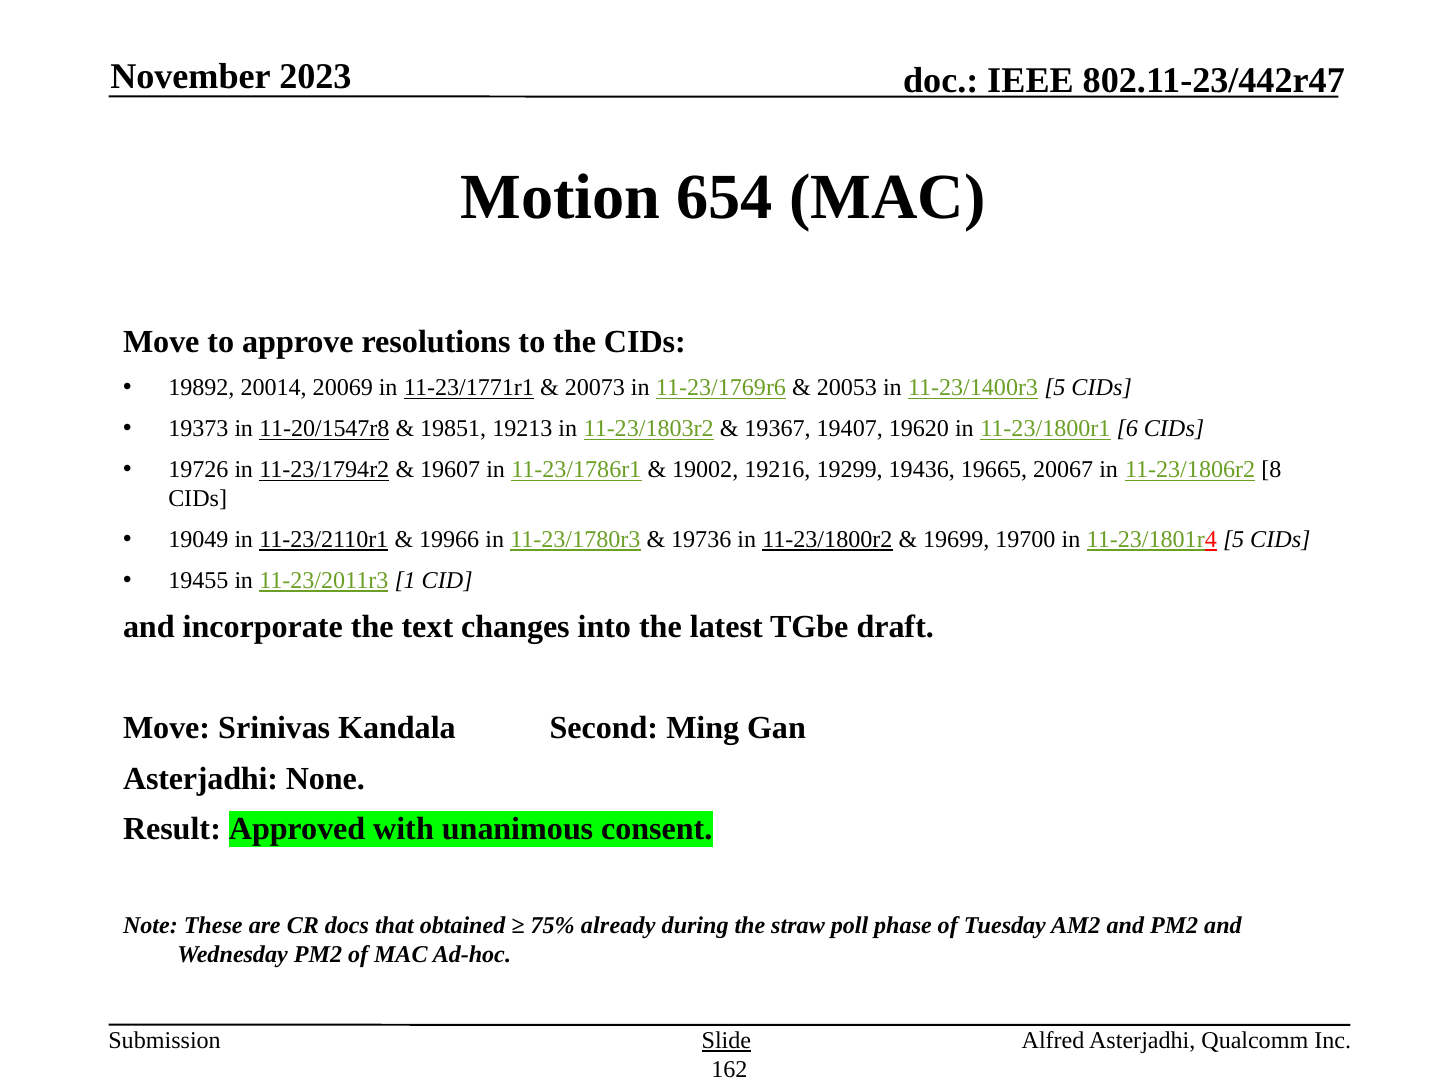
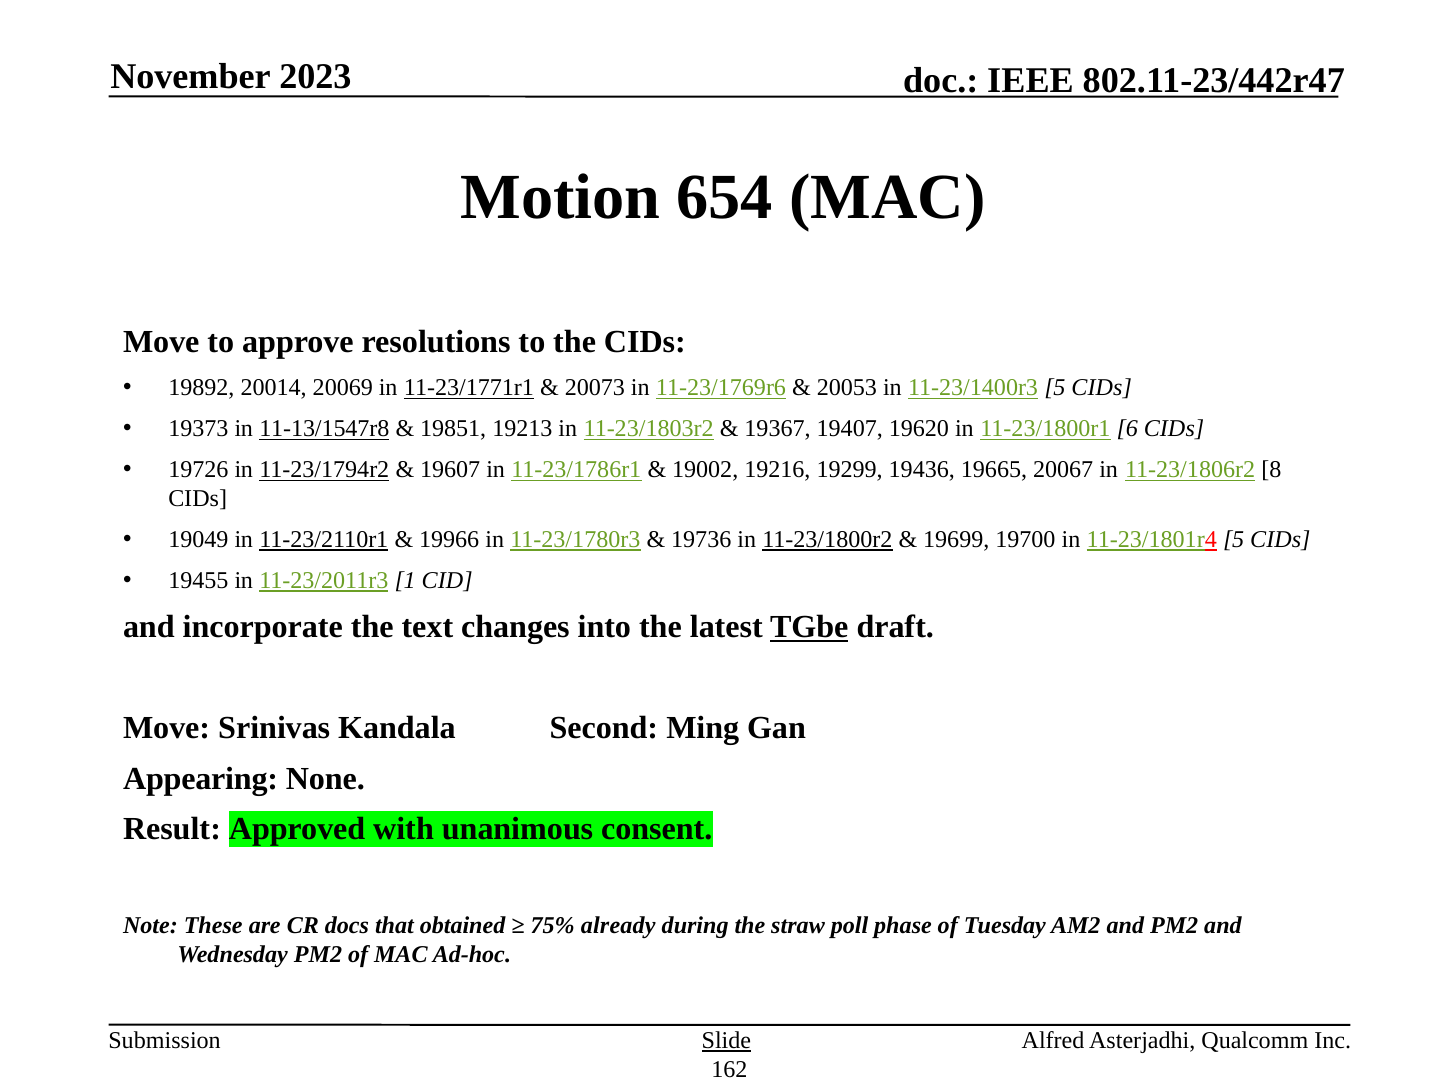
11-20/1547r8: 11-20/1547r8 -> 11-13/1547r8 (324, 429)
TGbe underline: none -> present (809, 627)
Asterjadhi: Asterjadhi -> Appearing (201, 779)
